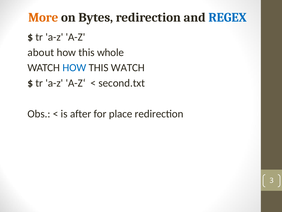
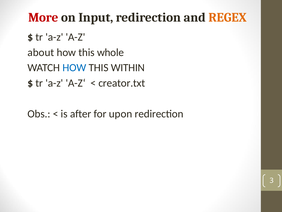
More colour: orange -> red (43, 17)
Bytes: Bytes -> Input (96, 17)
REGEX colour: blue -> orange (228, 17)
THIS WATCH: WATCH -> WITHIN (128, 68)
second.txt: second.txt -> creator.txt (122, 83)
place: place -> upon (121, 114)
